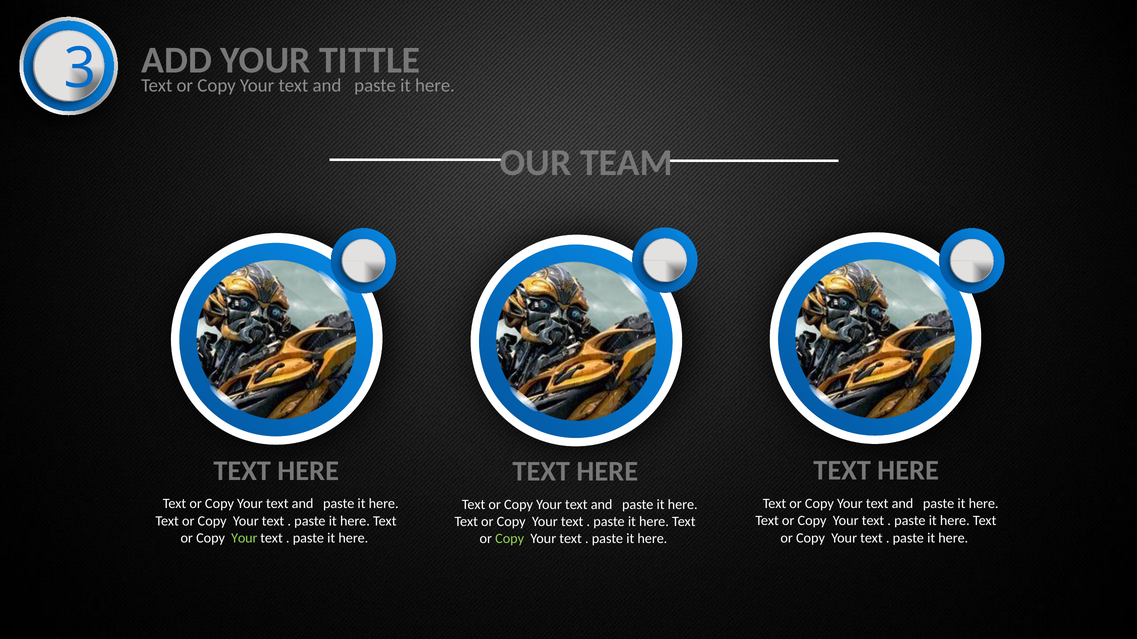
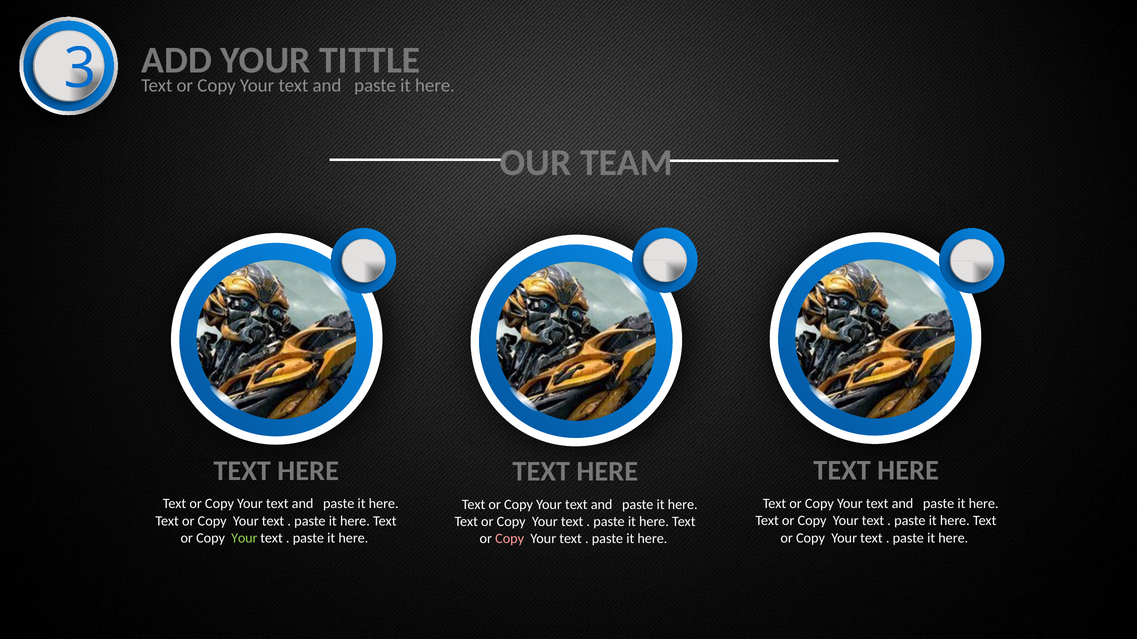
Copy colour: light green -> pink (510, 539)
